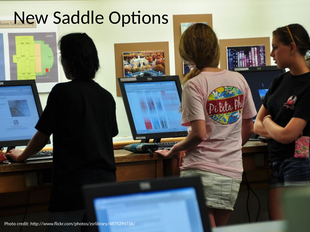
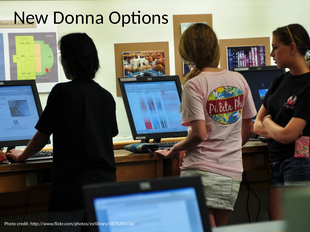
Saddle: Saddle -> Donna (78, 18)
